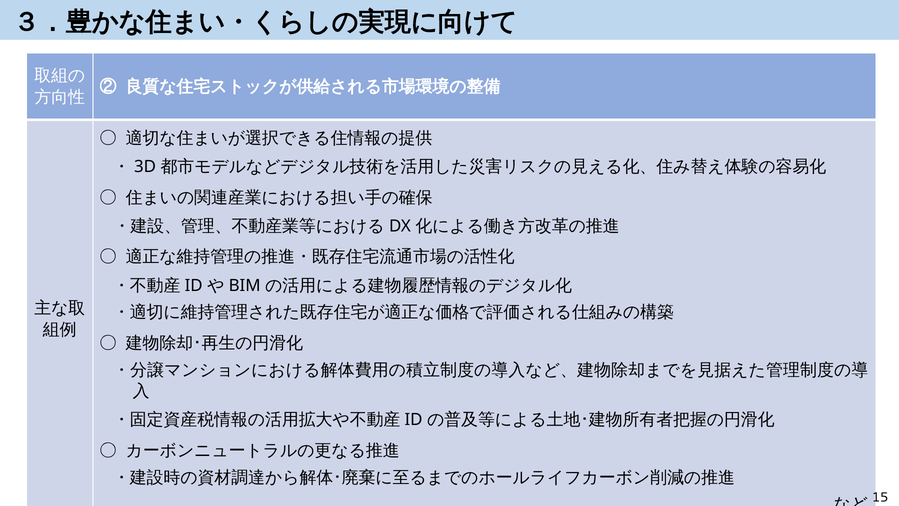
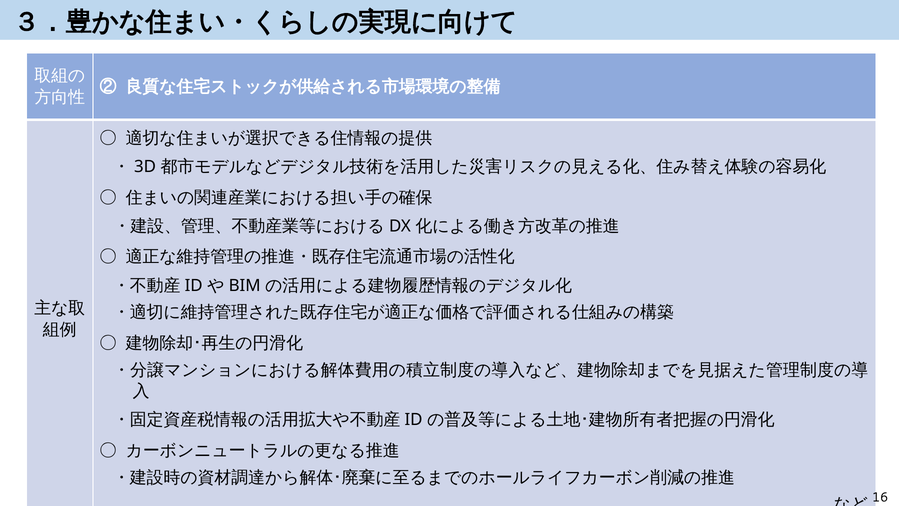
15: 15 -> 16 (880, 497)
